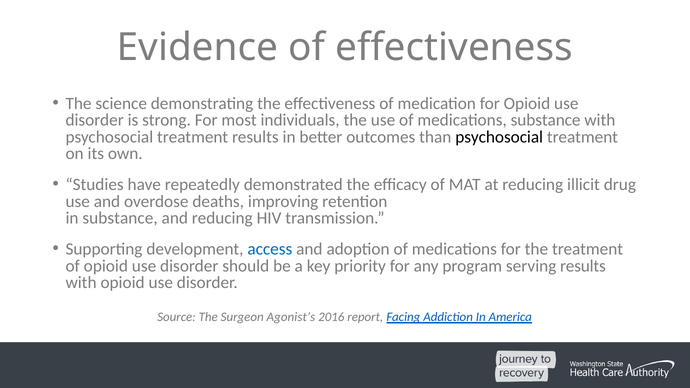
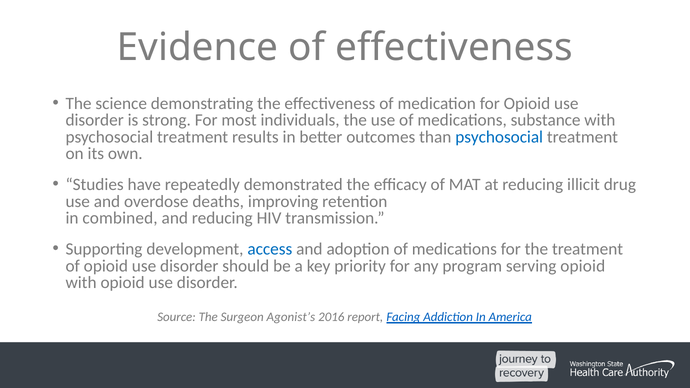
psychosocial colour: black -> blue (499, 137)
in substance: substance -> combined (120, 218)
serving results: results -> opioid (583, 266)
